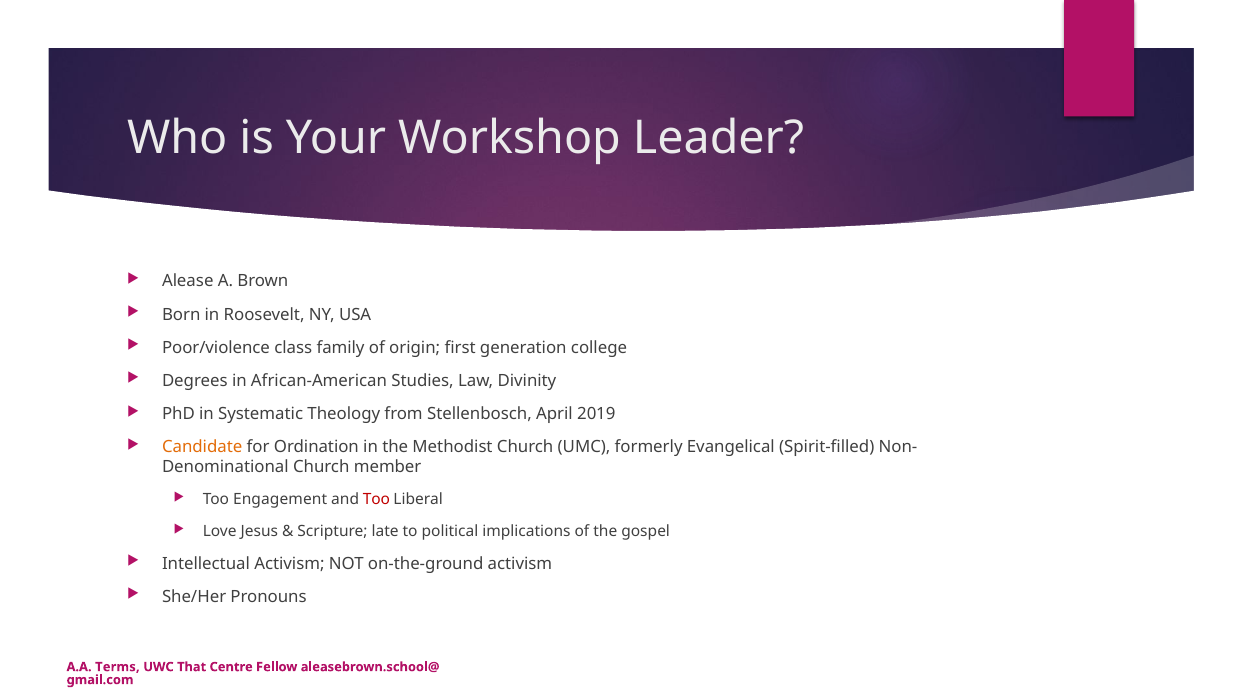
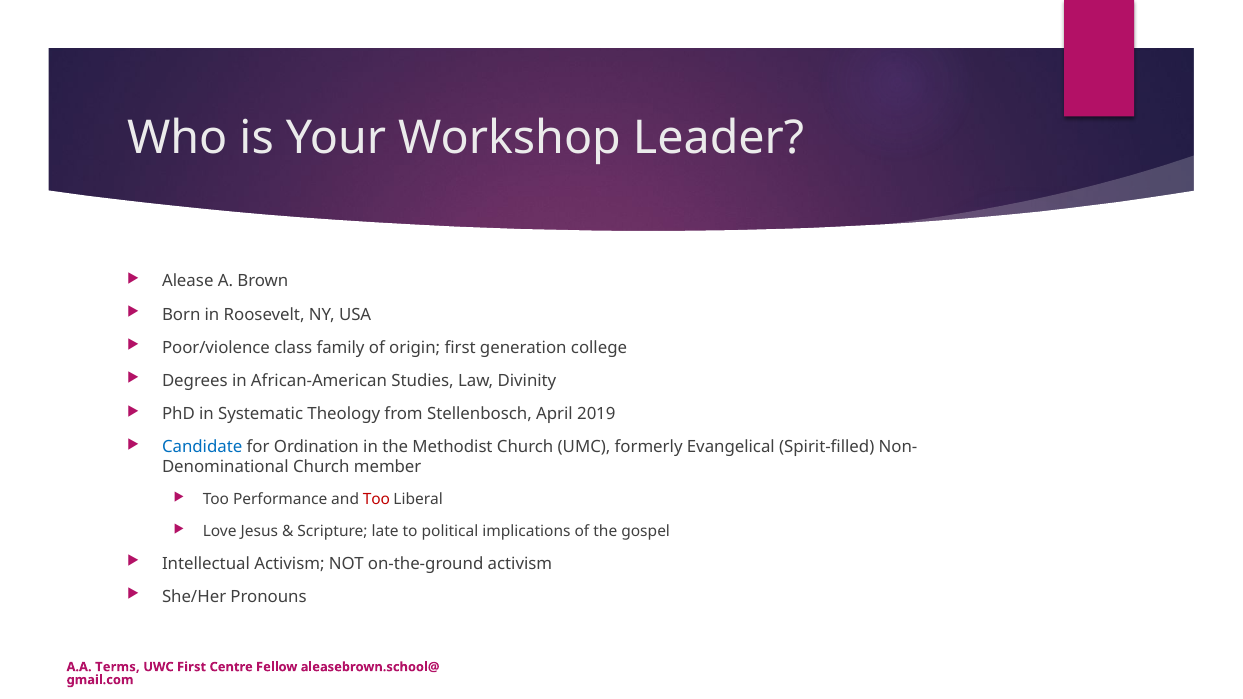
Candidate colour: orange -> blue (202, 447)
Engagement: Engagement -> Performance (280, 500)
UWC That: That -> First (192, 667)
